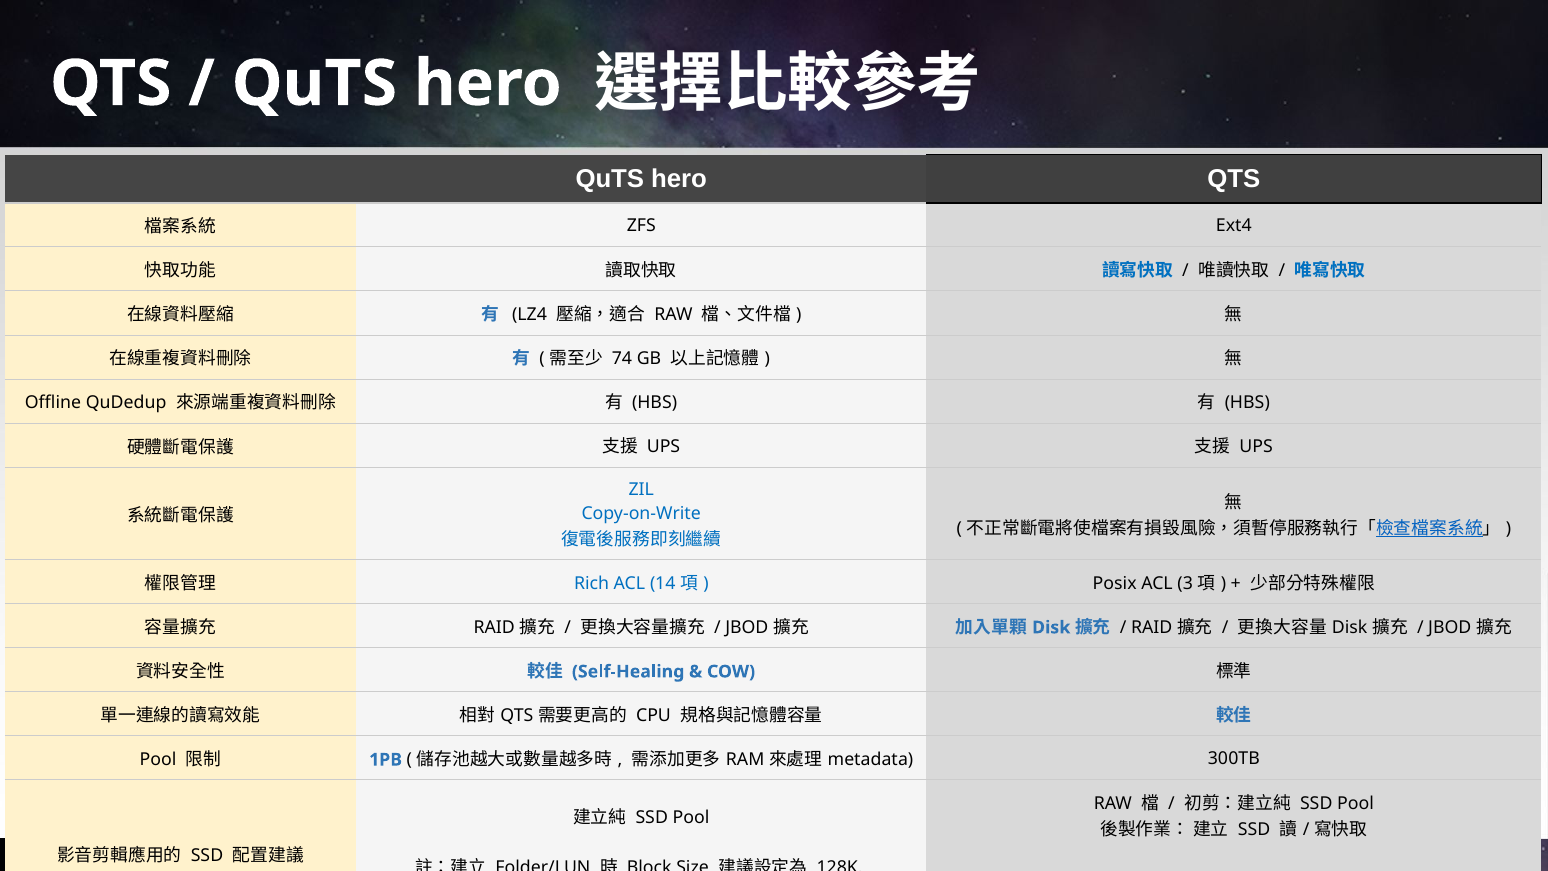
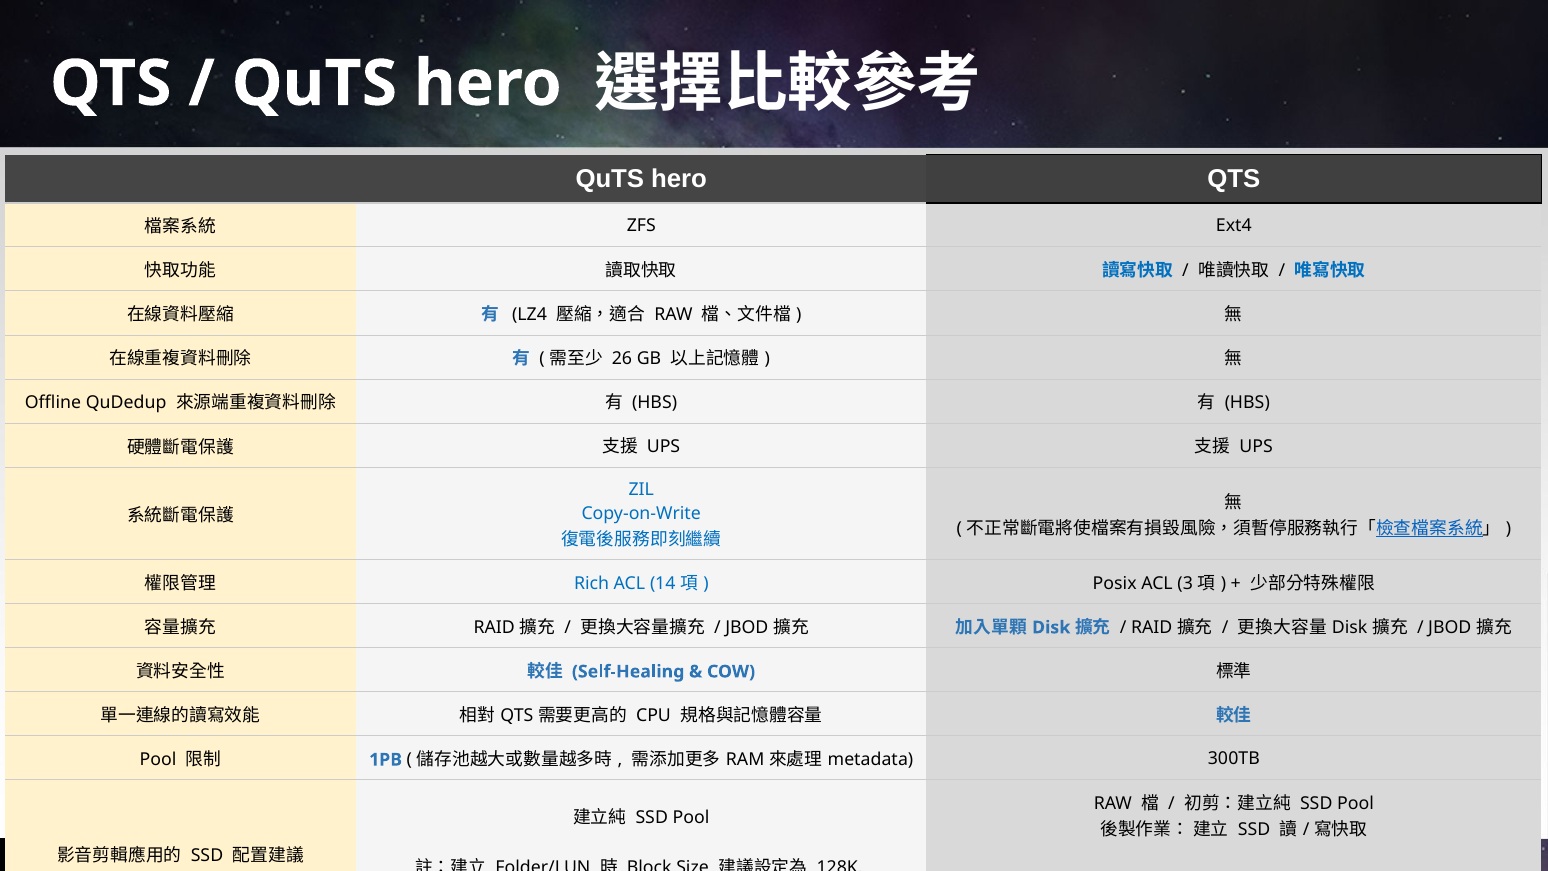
74: 74 -> 26 (622, 359)
